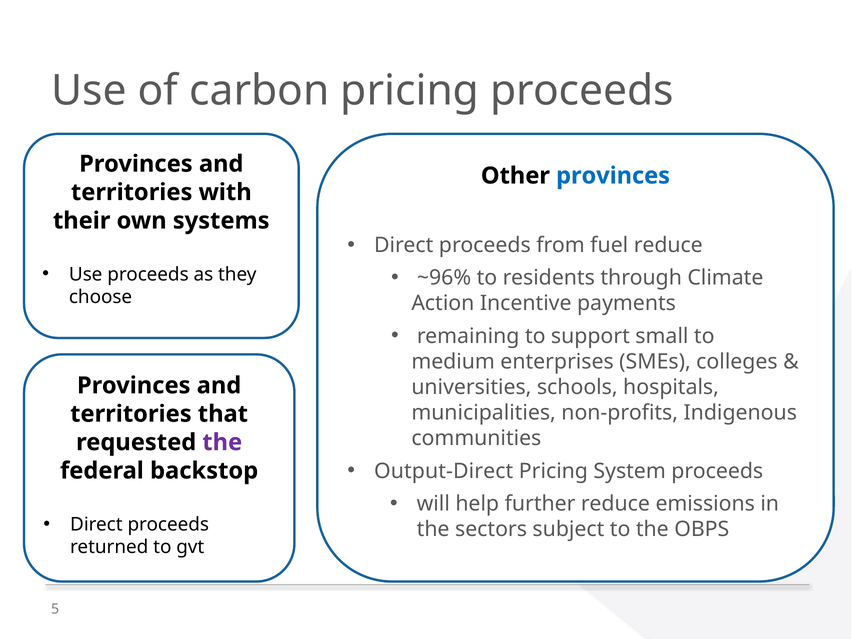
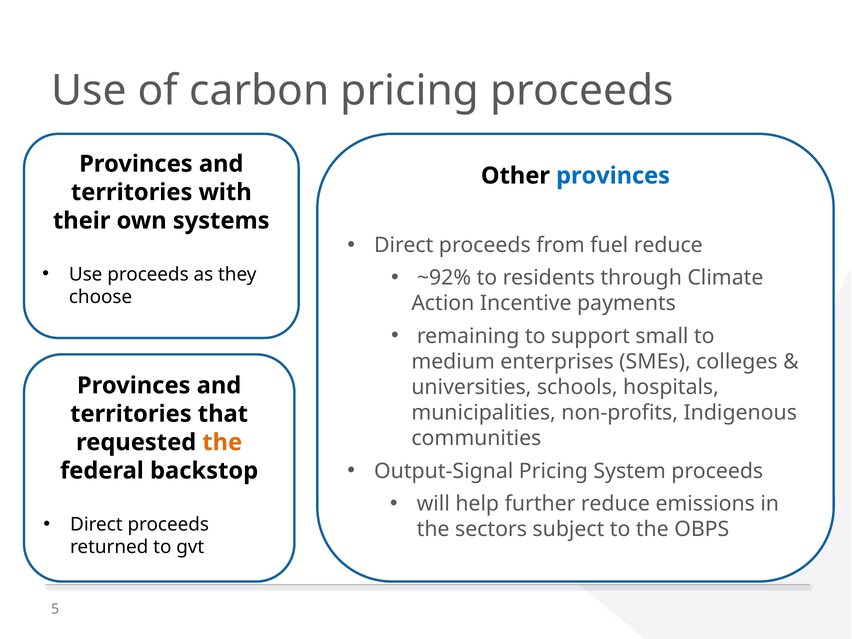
~96%: ~96% -> ~92% (444, 278)
the colour: purple -> orange (222, 442)
Output-Direct: Output-Direct -> Output-Signal (444, 471)
